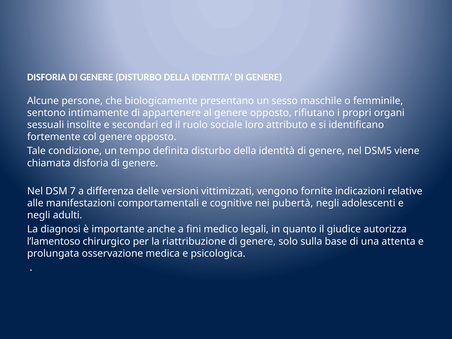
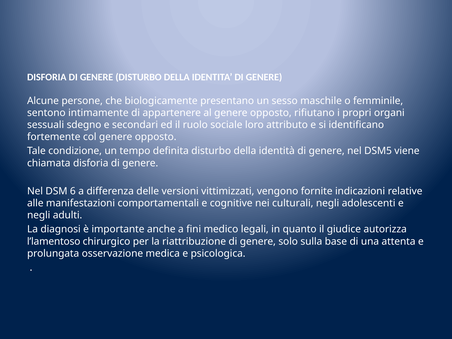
insolite: insolite -> sdegno (84, 125)
7: 7 -> 6 (73, 191)
pubertà: pubertà -> culturali (293, 203)
